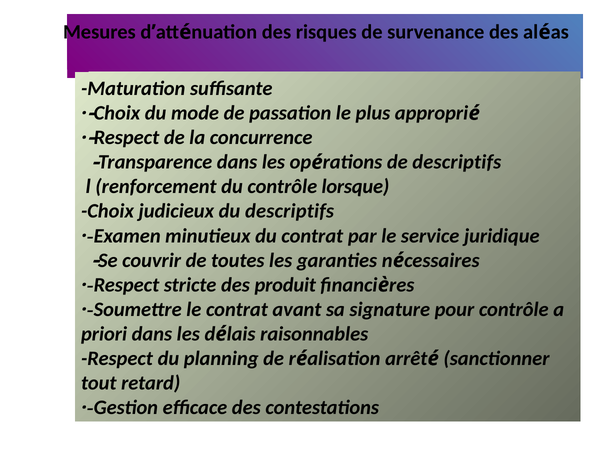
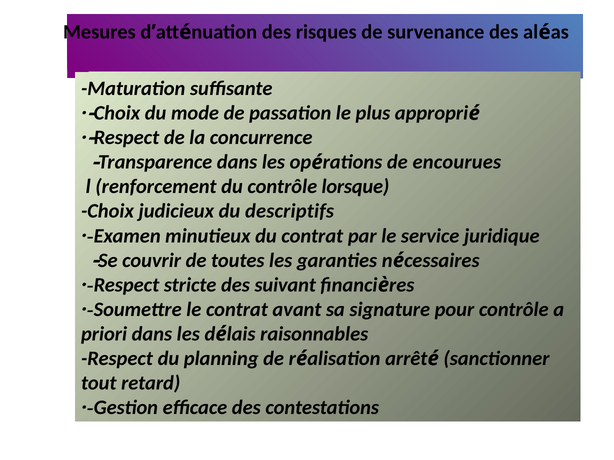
de descriptifs: descriptifs -> encourues (457, 162)
produit: produit -> suivant (285, 285)
